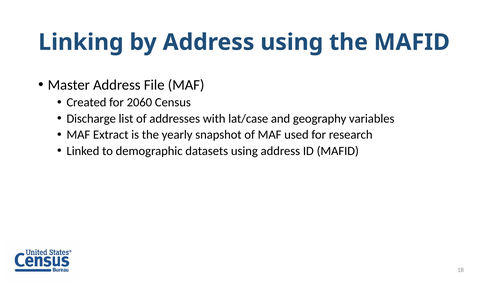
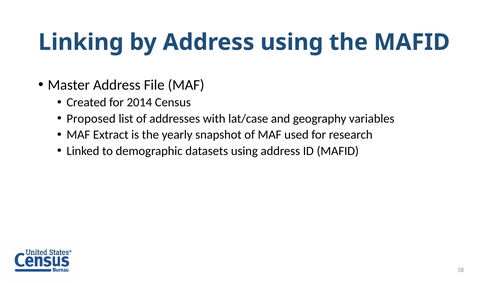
2060: 2060 -> 2014 (139, 102)
Discharge: Discharge -> Proposed (91, 118)
